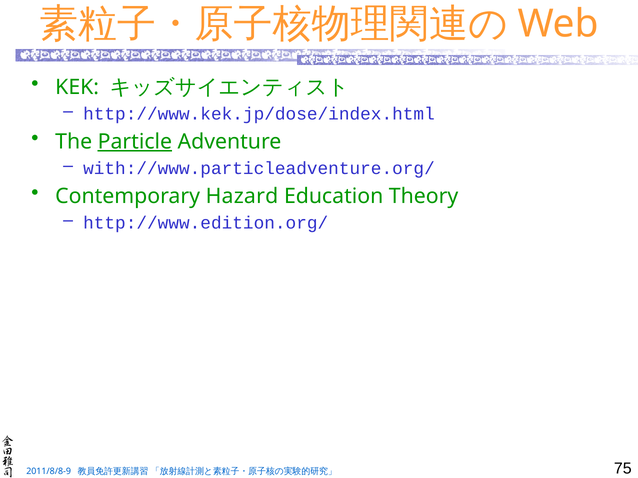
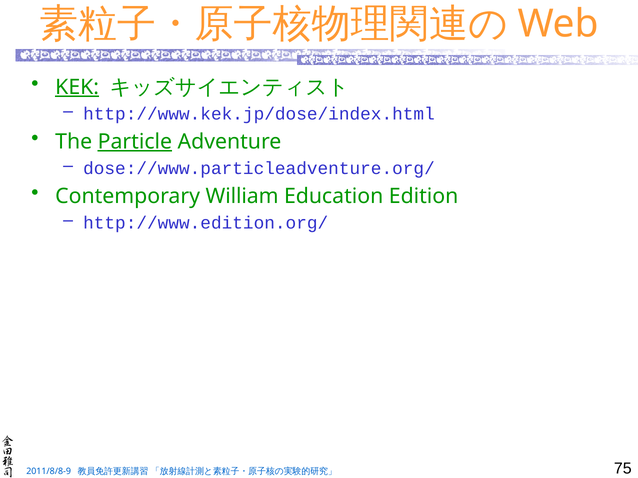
KEK underline: none -> present (77, 87)
with://www.particleadventure.org/: with://www.particleadventure.org/ -> dose://www.particleadventure.org/ (259, 168)
Hazard: Hazard -> William (242, 196)
Theory: Theory -> Edition (424, 196)
